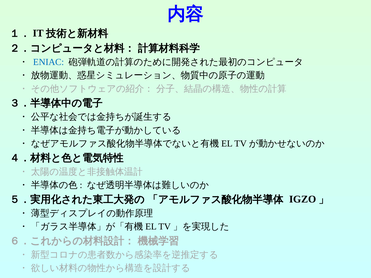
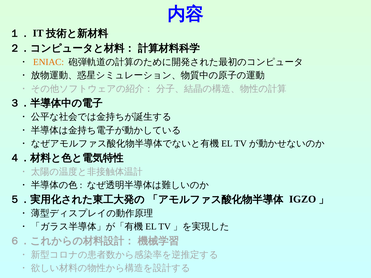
ENIAC colour: blue -> orange (49, 62)
